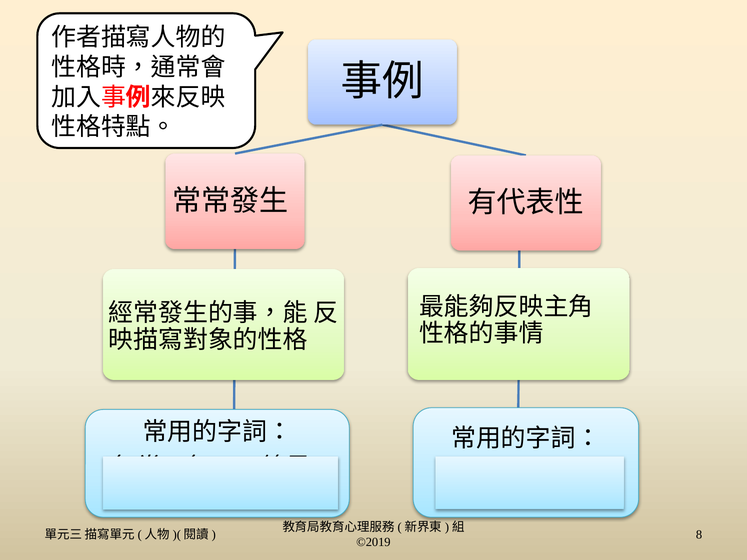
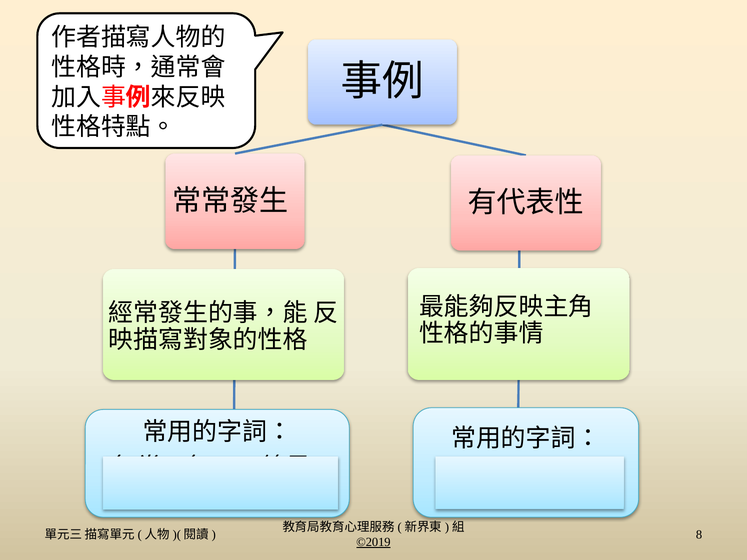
©2019 underline: none -> present (373, 542)
